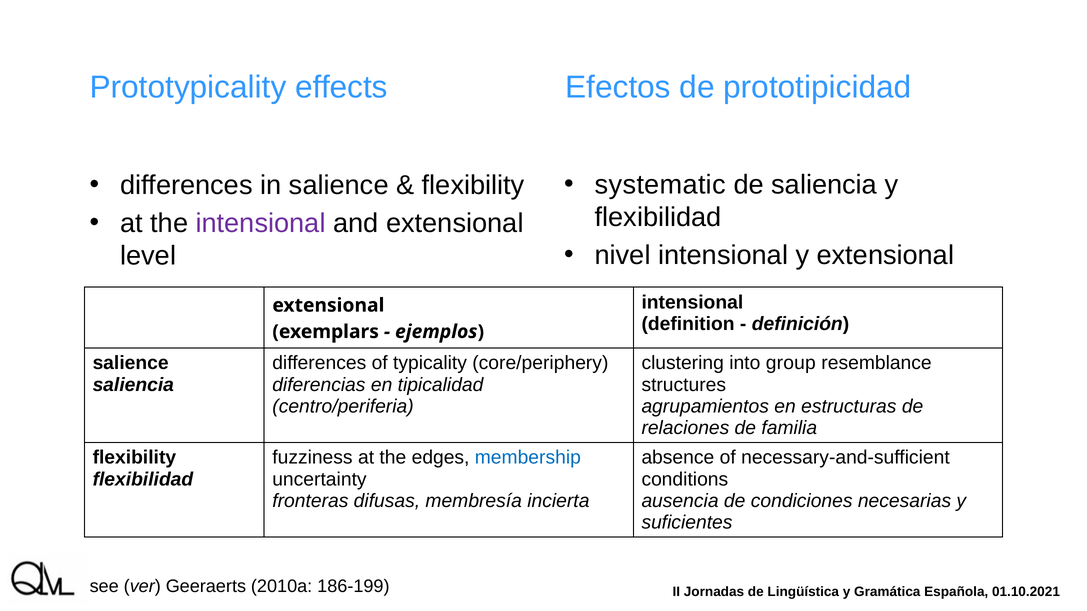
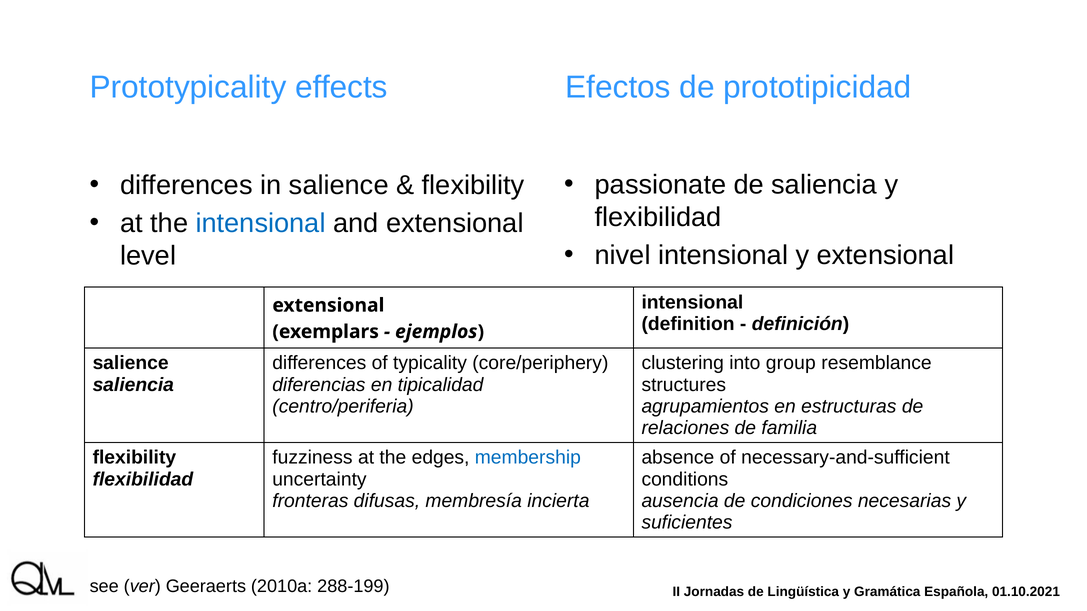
systematic: systematic -> passionate (660, 185)
intensional colour: purple -> blue (261, 223)
186-199: 186-199 -> 288-199 (353, 587)
